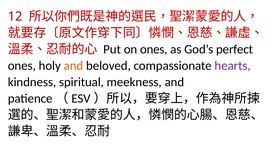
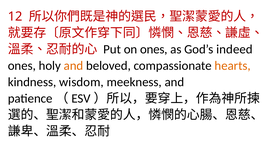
perfect: perfect -> indeed (234, 49)
hearts colour: purple -> orange (233, 66)
spiritual: spiritual -> wisdom (81, 82)
